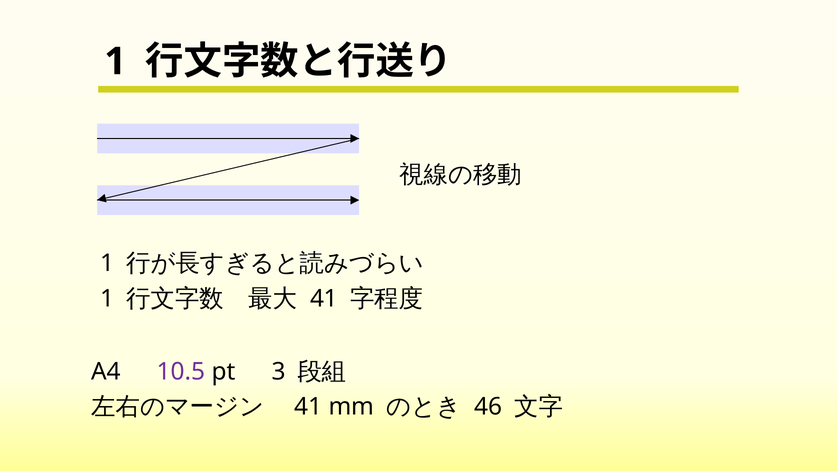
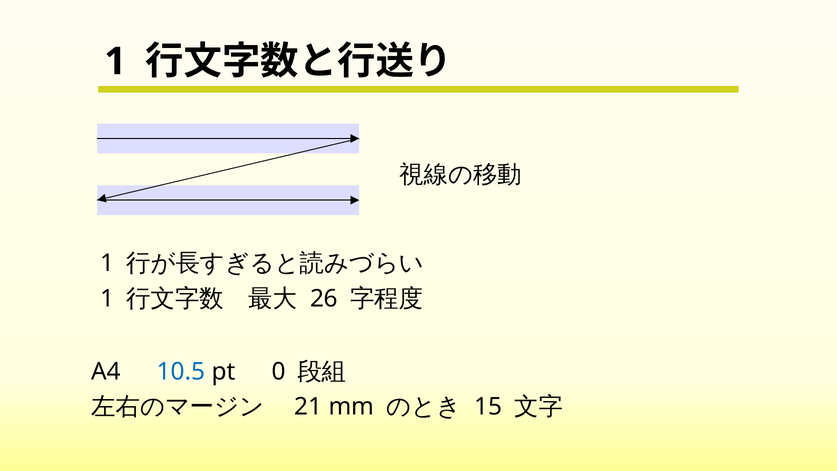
41: 41 -> 26 (324, 298)
10.5 colour: purple -> blue (181, 372)
3: 3 -> 0 (279, 372)
41: 41 -> 21 (308, 407)
46: 46 -> 15 (488, 407)
